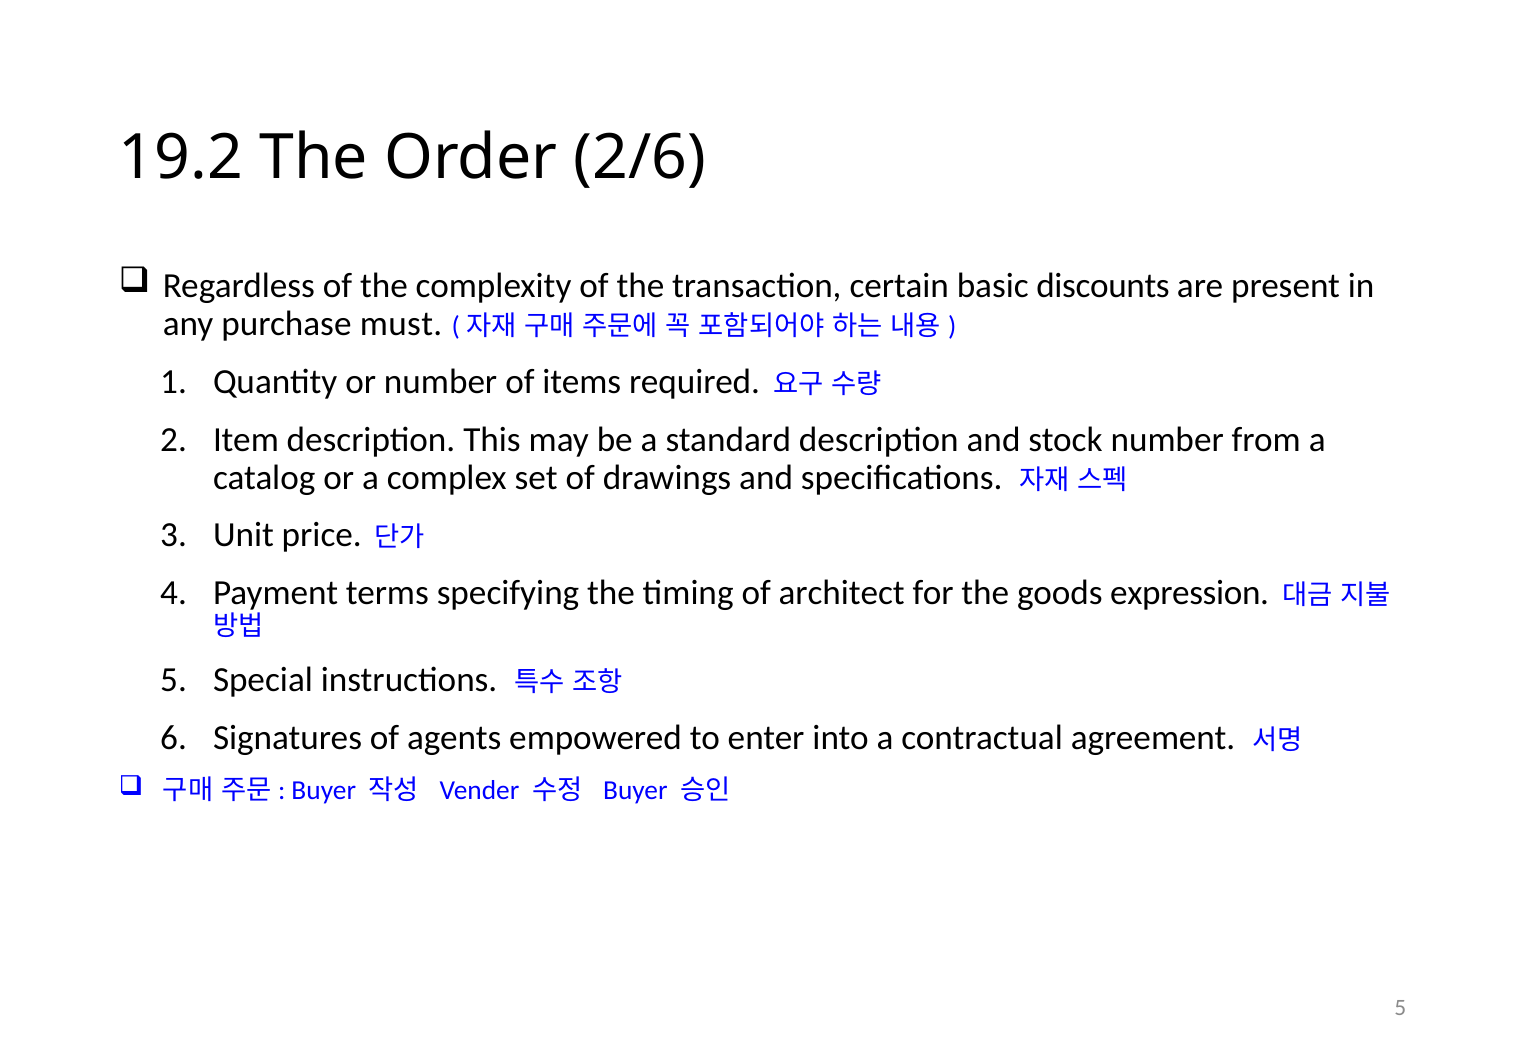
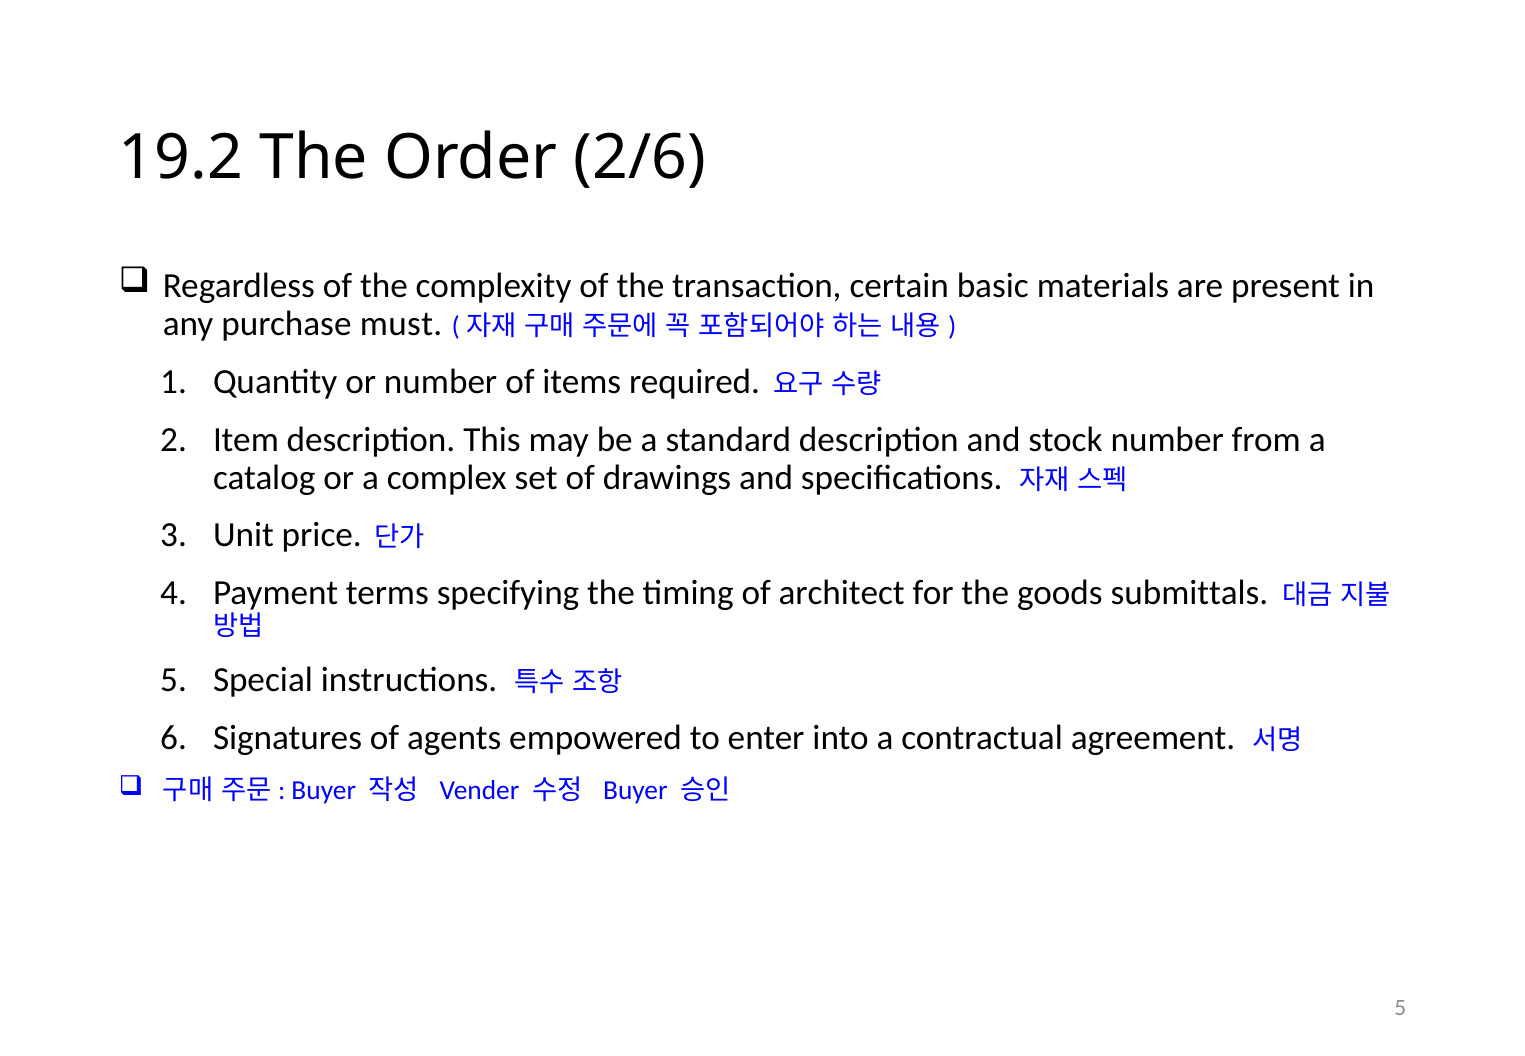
discounts: discounts -> materials (1103, 286)
expression: expression -> submittals (1189, 592)
